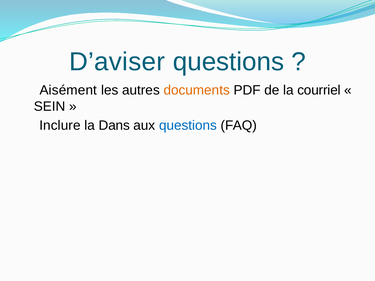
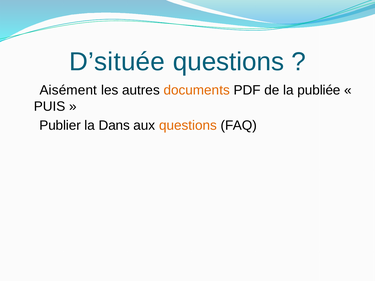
D’aviser: D’aviser -> D’située (117, 62)
courriel: courriel -> publiée (319, 90)
SEIN: SEIN -> PUIS (50, 107)
Inclure: Inclure -> Publier (60, 126)
questions colour: blue -> orange (188, 126)
